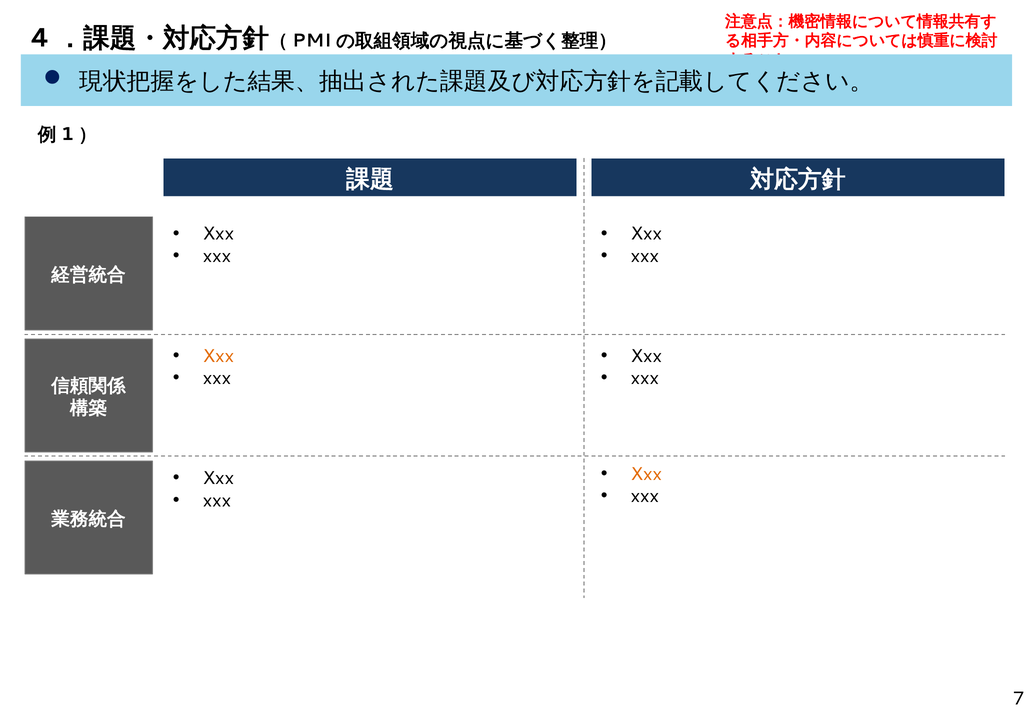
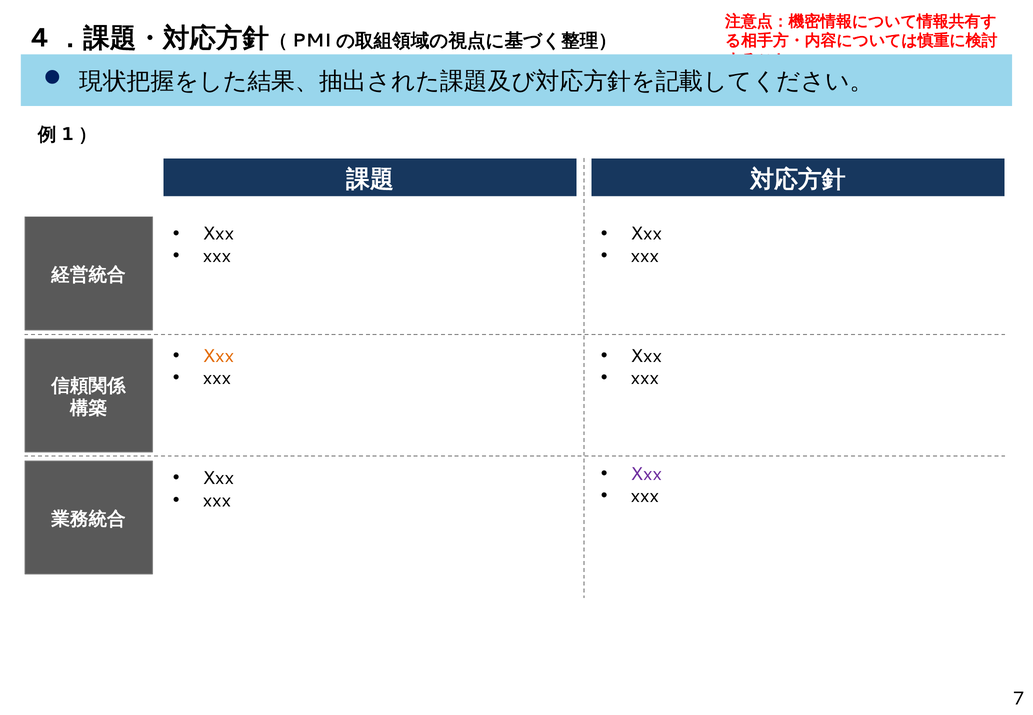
Xxx colour: orange -> purple (646, 474)
